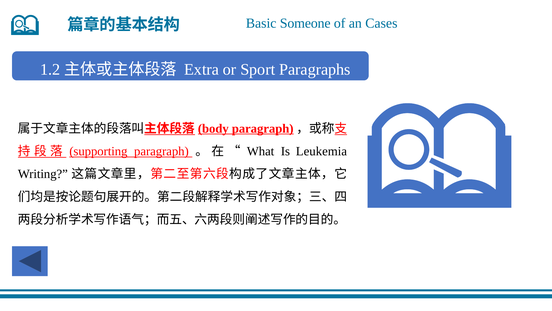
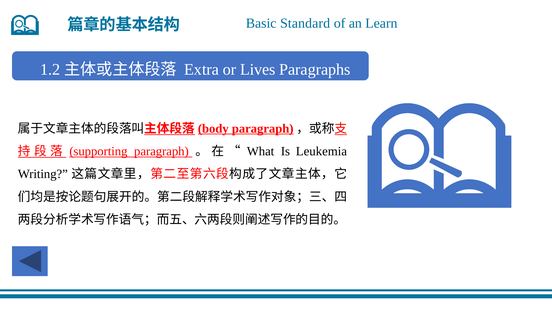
Someone: Someone -> Standard (305, 23)
Cases: Cases -> Learn (381, 23)
Sport: Sport -> Lives (258, 69)
